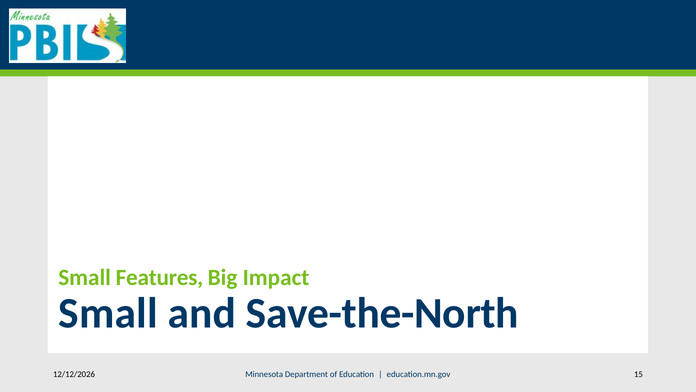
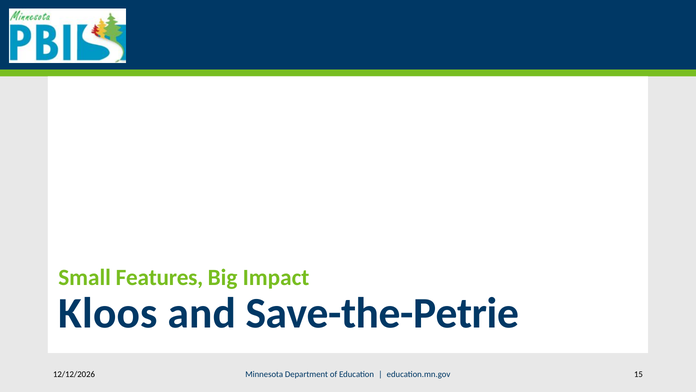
Small: Small -> Kloos (108, 313)
Save-the-North: Save-the-North -> Save-the-Petrie (382, 313)
